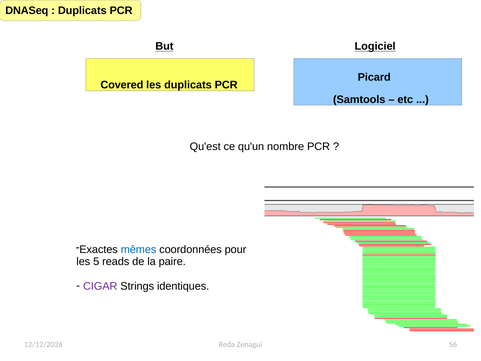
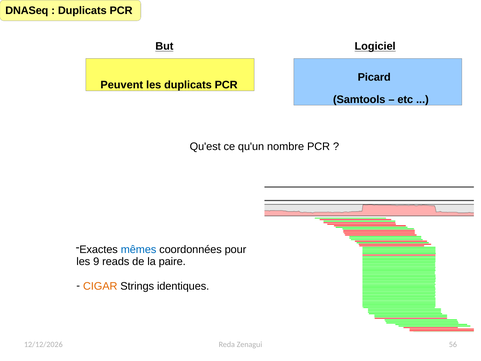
Covered: Covered -> Peuvent (122, 85)
5: 5 -> 9 (96, 261)
CIGAR colour: purple -> orange (100, 286)
